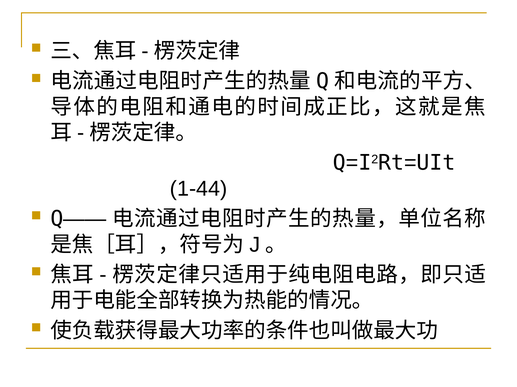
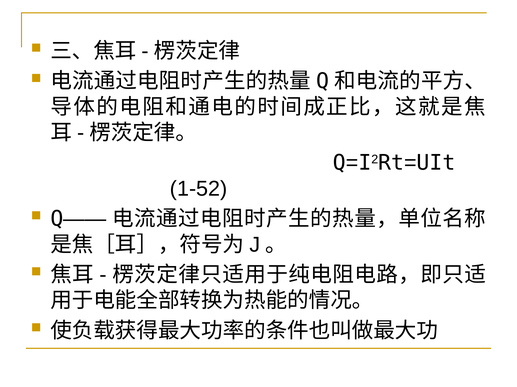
1-44: 1-44 -> 1-52 (199, 189)
